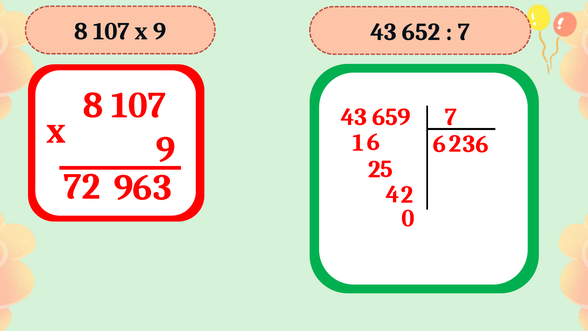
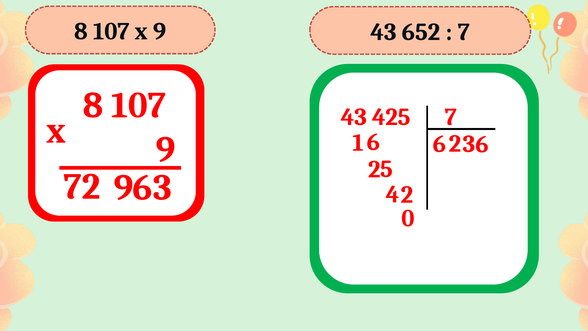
659: 659 -> 425 (391, 117)
